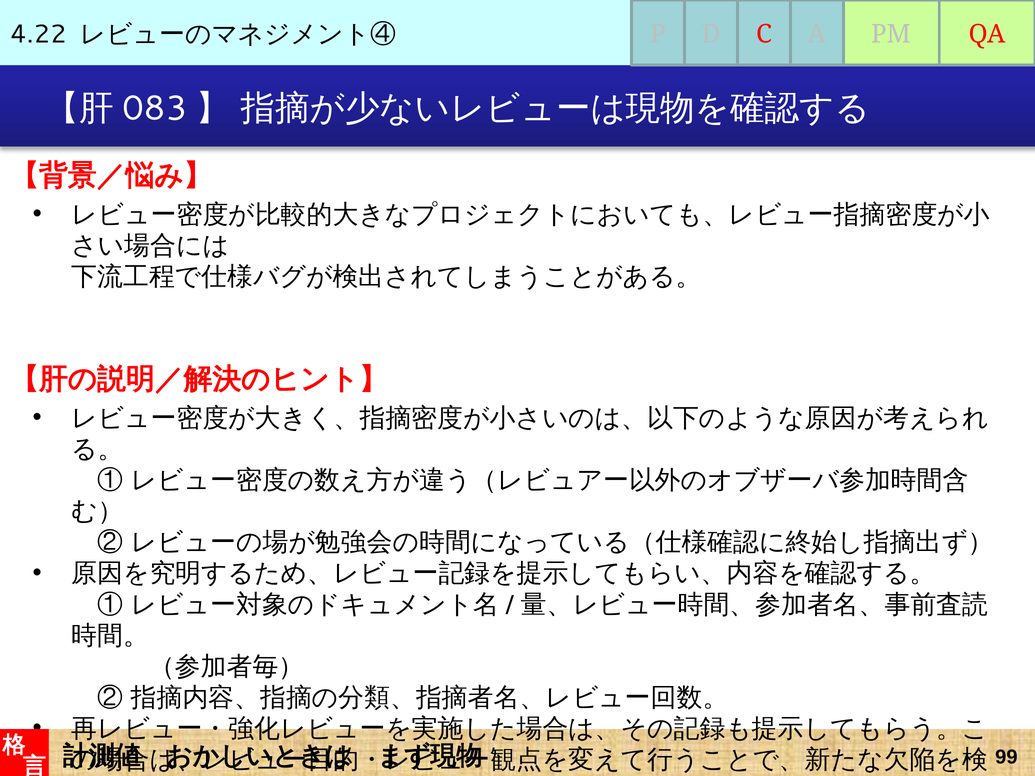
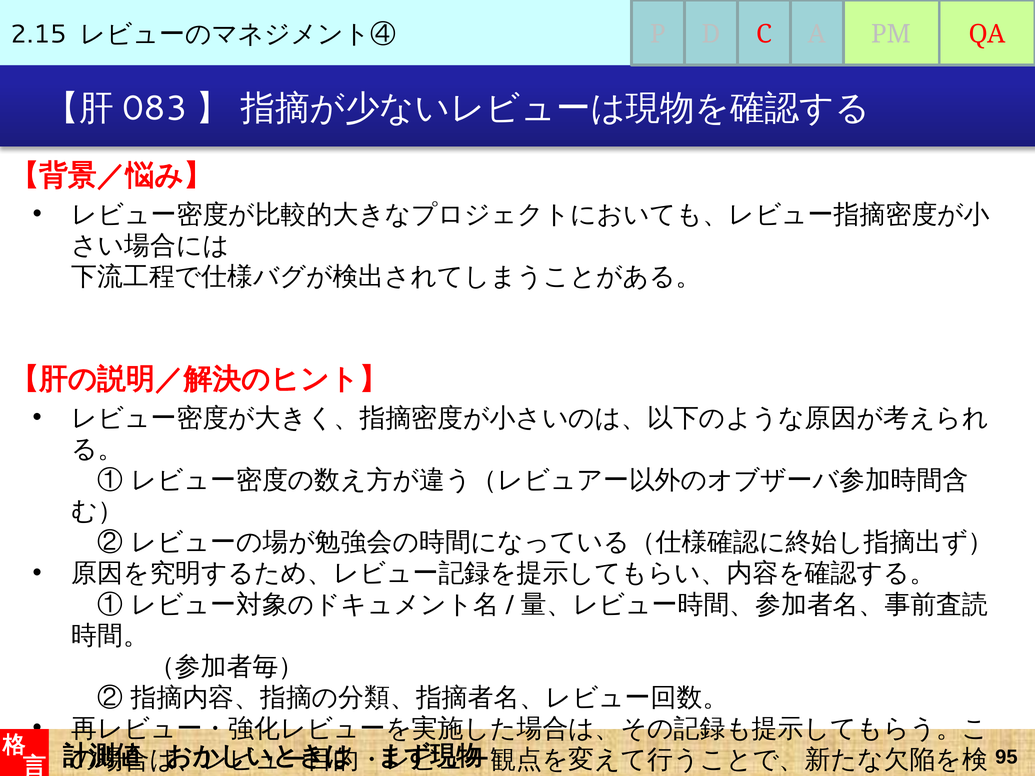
4.22: 4.22 -> 2.15 (38, 34)
99: 99 -> 95 (1006, 757)
